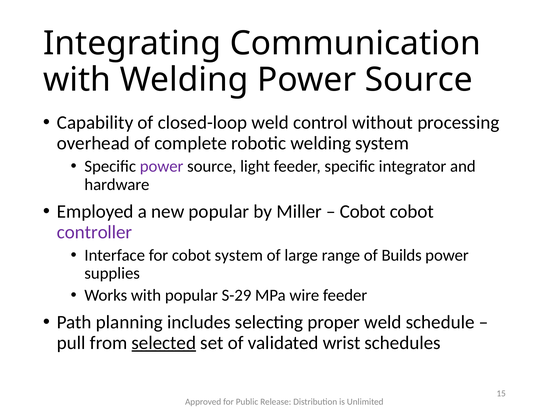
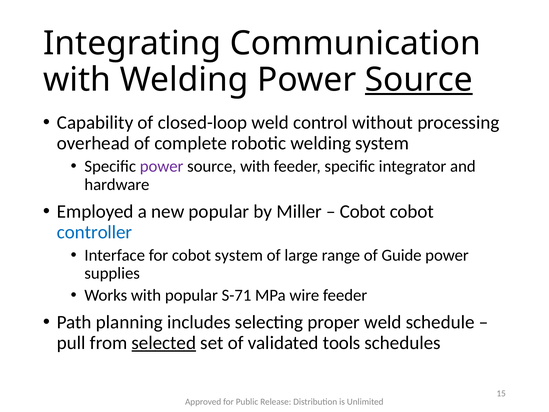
Source underline: none -> present (419, 80)
source light: light -> with (255, 166)
controller colour: purple -> blue (95, 232)
Builds: Builds -> Guide (402, 255)
S-29: S-29 -> S-71 (236, 295)
wrist: wrist -> tools (342, 343)
